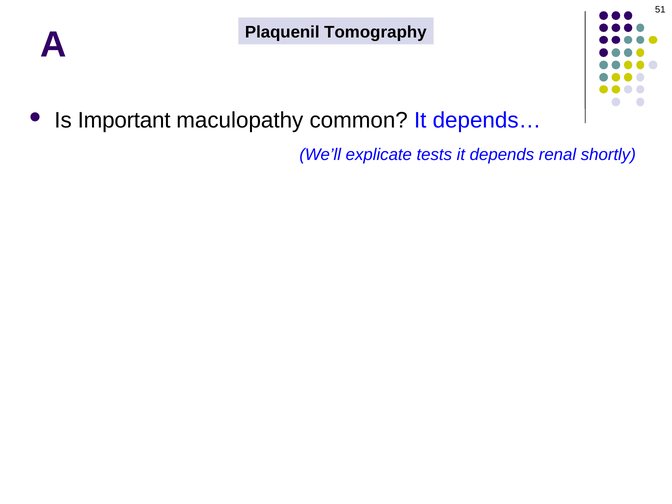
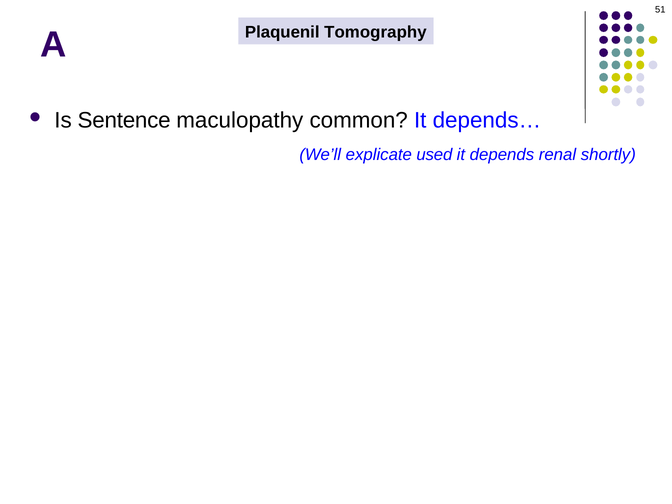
Important: Important -> Sentence (124, 120)
tests: tests -> used (434, 155)
